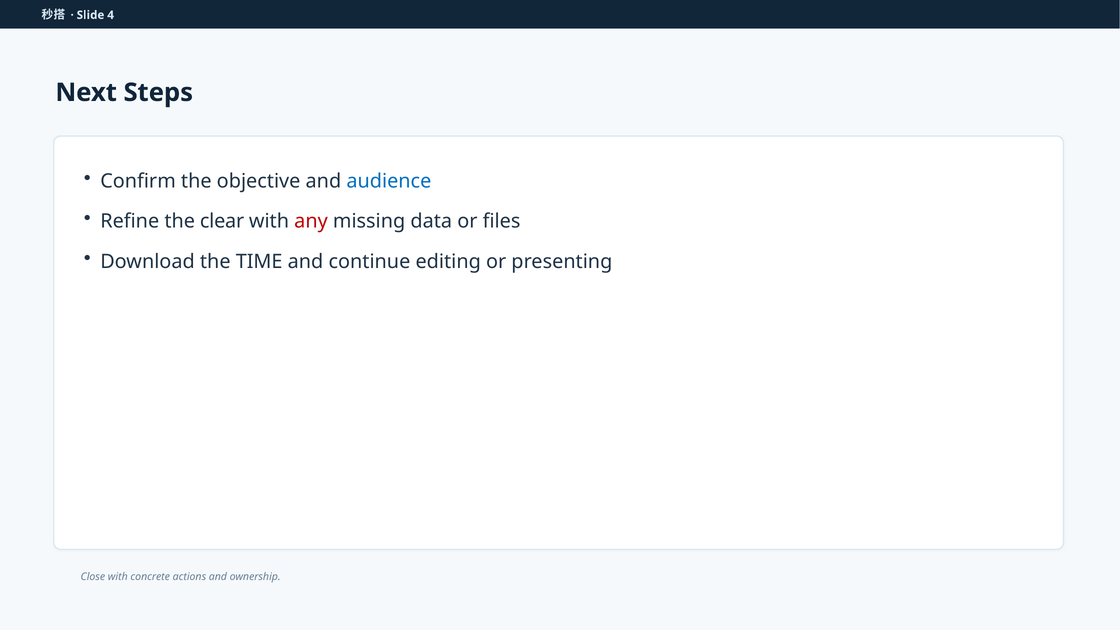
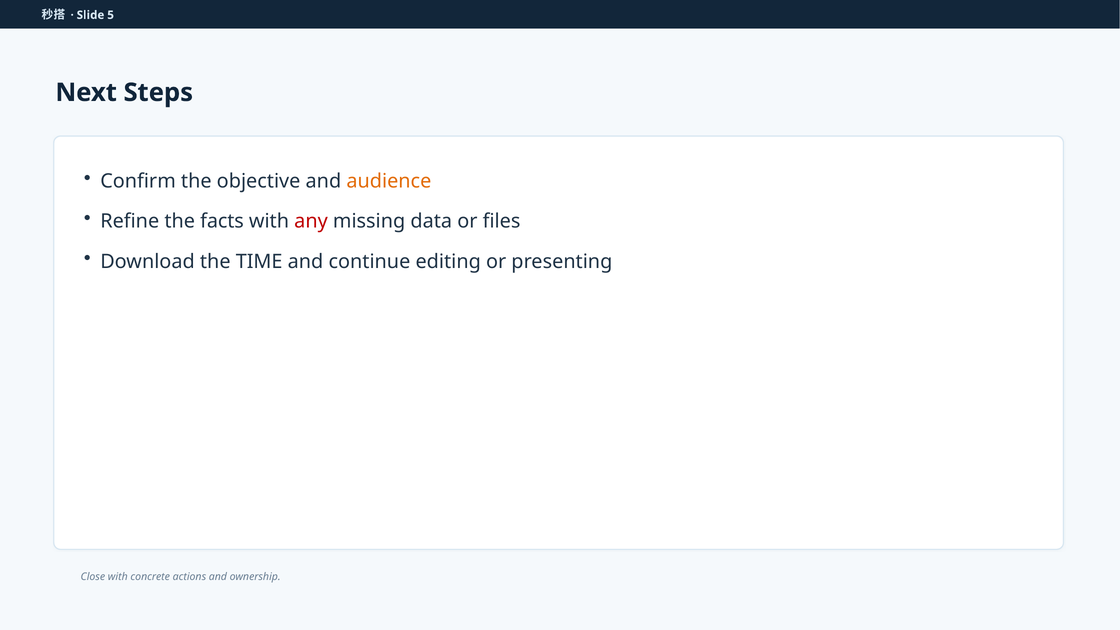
4: 4 -> 5 (111, 15)
audience colour: blue -> orange (389, 181)
clear: clear -> facts (222, 221)
